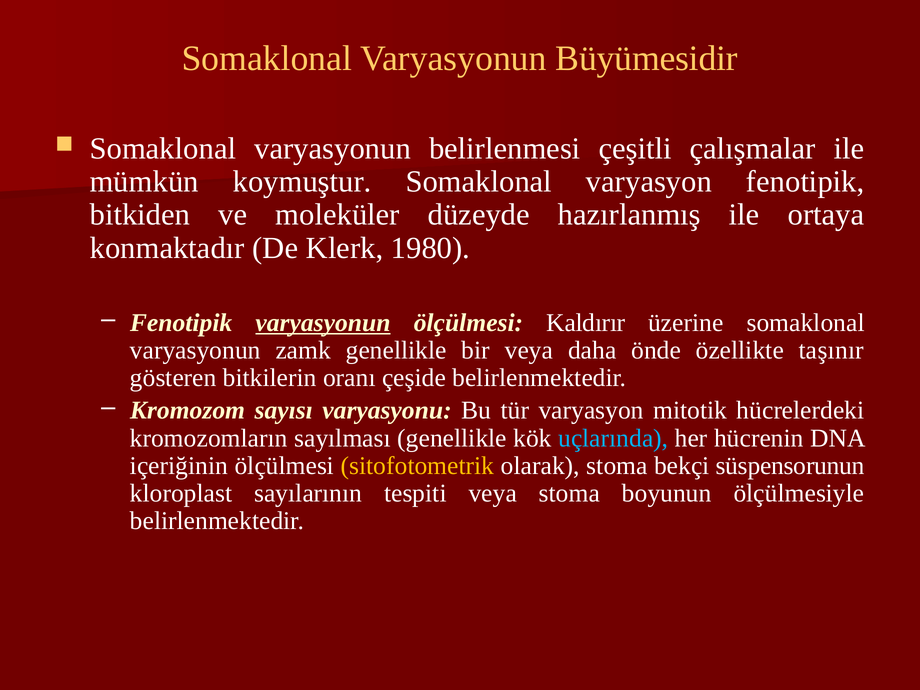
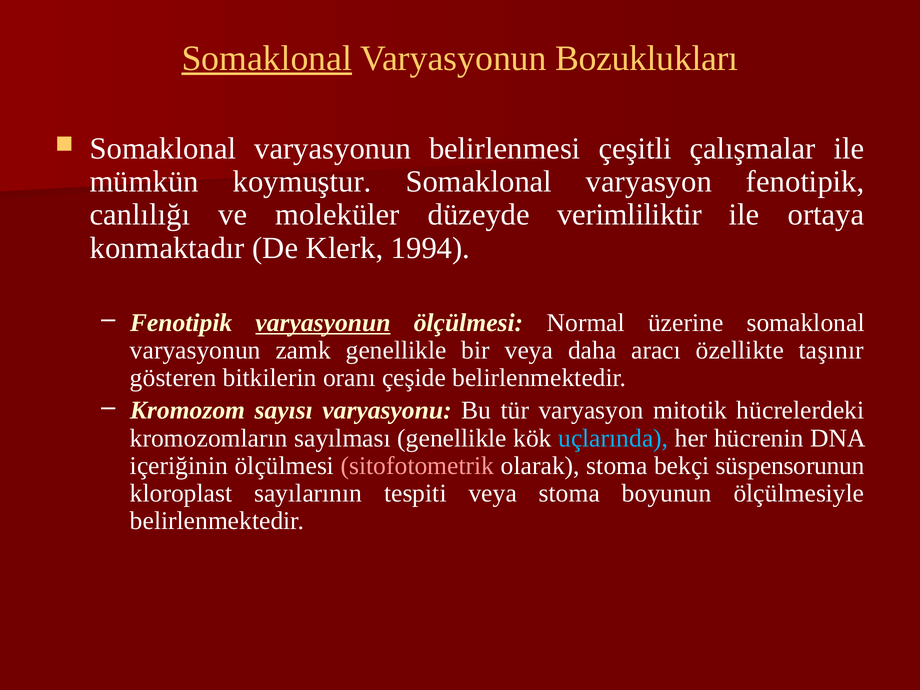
Somaklonal underline: none -> present (267, 58)
Büyümesidir: Büyümesidir -> Bozuklukları (647, 58)
bitkiden: bitkiden -> canlılığı (140, 215)
hazırlanmış: hazırlanmış -> verimliliktir (630, 215)
1980: 1980 -> 1994 (431, 248)
Kaldırır: Kaldırır -> Normal (586, 323)
önde: önde -> aracı (656, 350)
sitofotometrik colour: yellow -> pink (417, 466)
